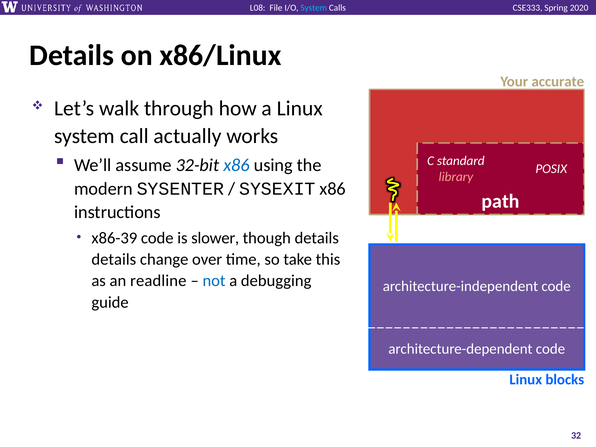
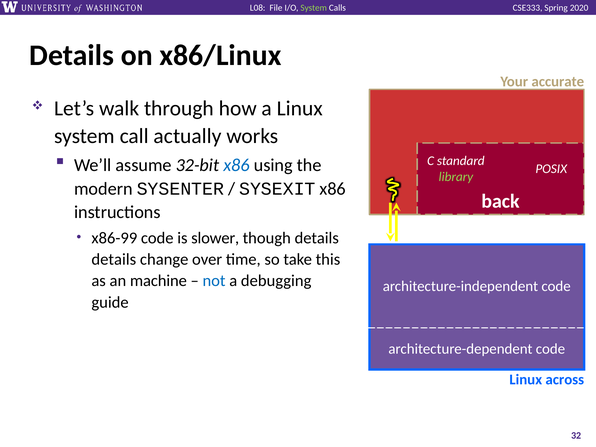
System colour: light blue -> light green (314, 8)
library colour: pink -> light green (456, 177)
path: path -> back (501, 201)
x86-39: x86-39 -> x86-99 (114, 238)
readline: readline -> machine (158, 281)
blocks: blocks -> across (565, 379)
